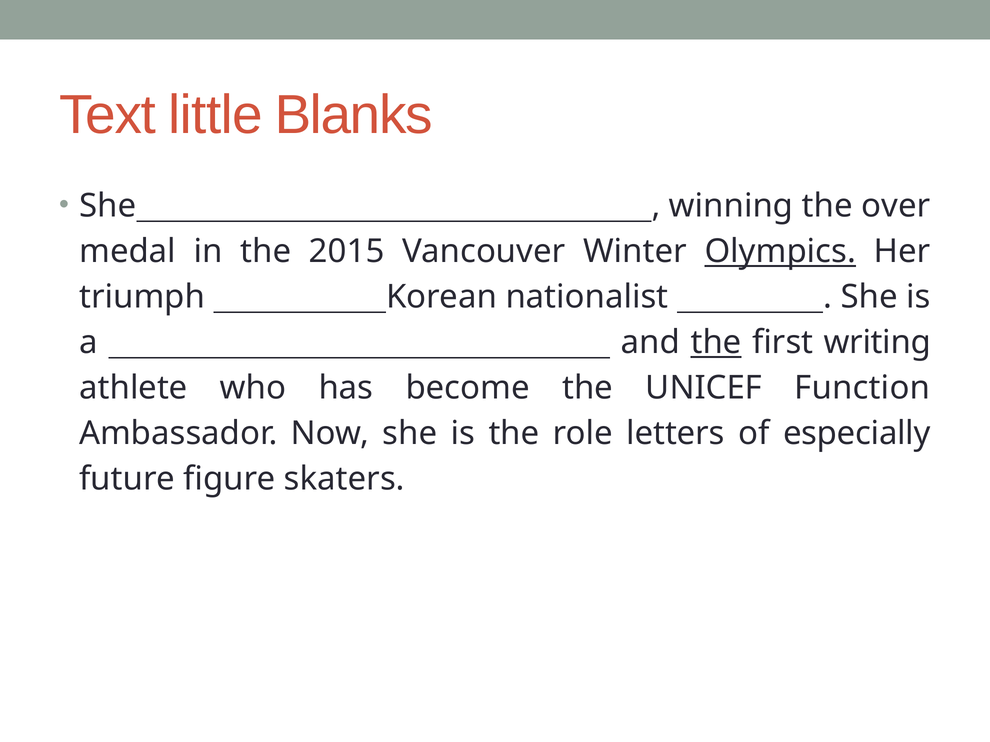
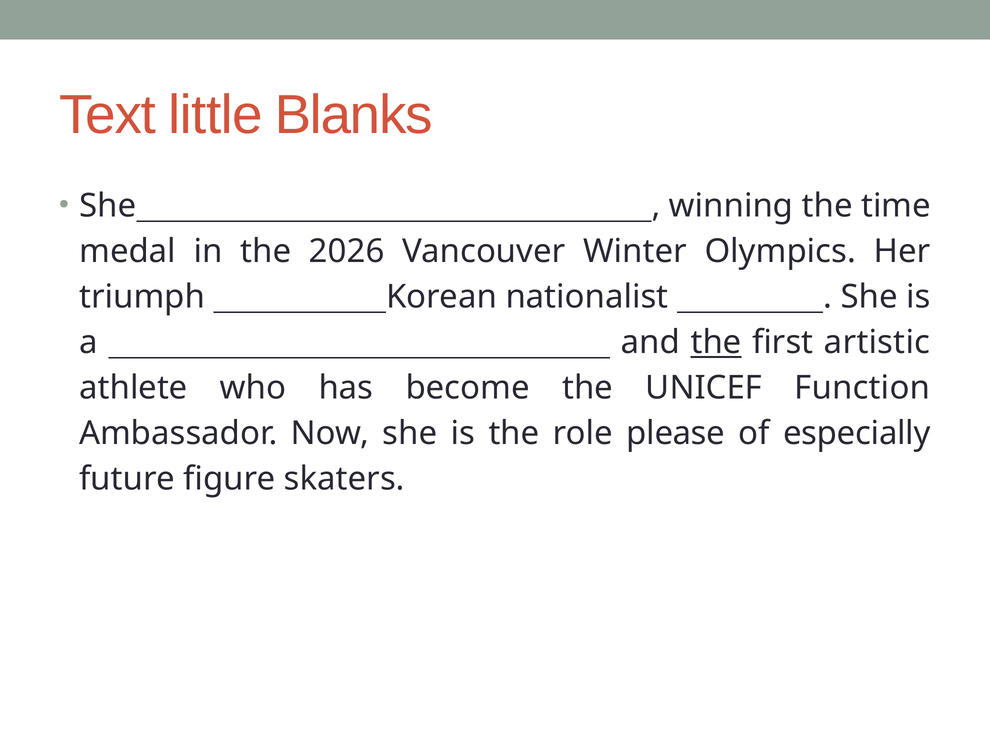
over: over -> time (896, 206)
2015: 2015 -> 2026 (347, 252)
Olympics underline: present -> none (780, 252)
writing: writing -> artistic (877, 343)
letters: letters -> please (676, 434)
